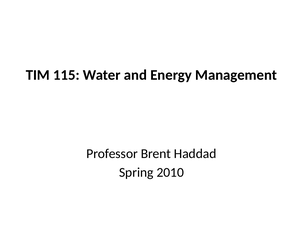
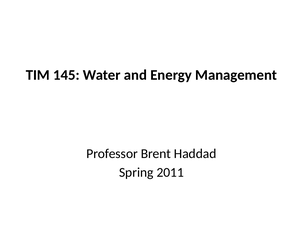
115: 115 -> 145 (66, 75)
2010: 2010 -> 2011 (170, 173)
